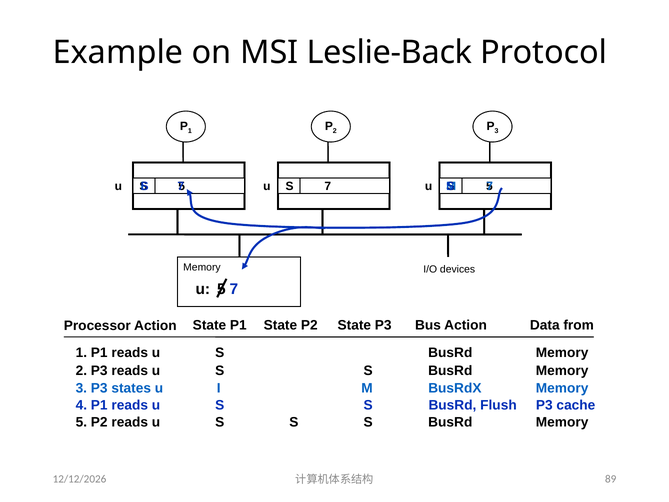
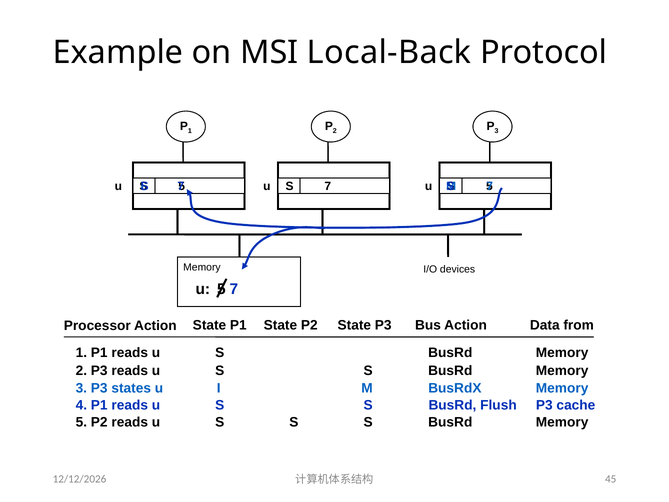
Leslie-Back: Leslie-Back -> Local-Back (389, 52)
89: 89 -> 45 (611, 479)
